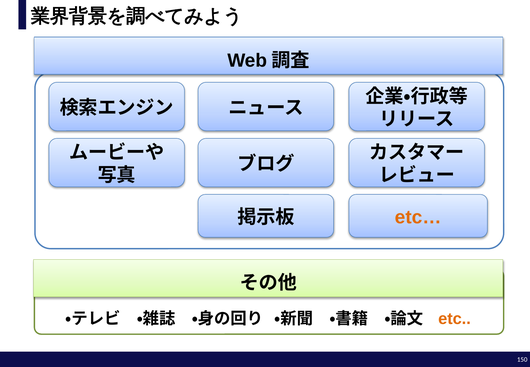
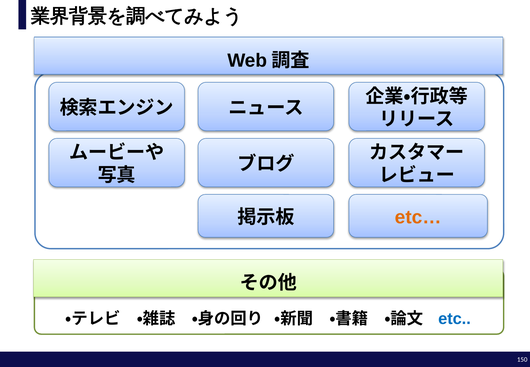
etc colour: orange -> blue (454, 319)
